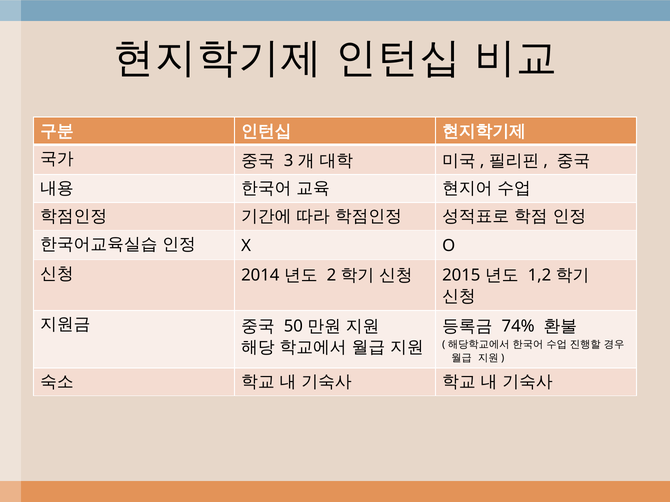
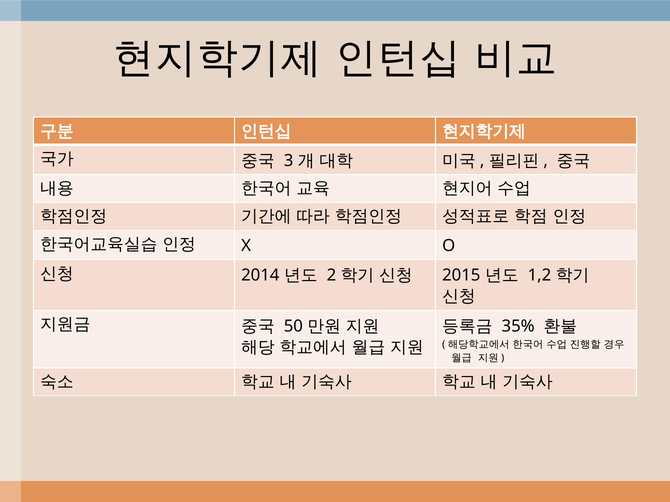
74%: 74% -> 35% (518, 326)
